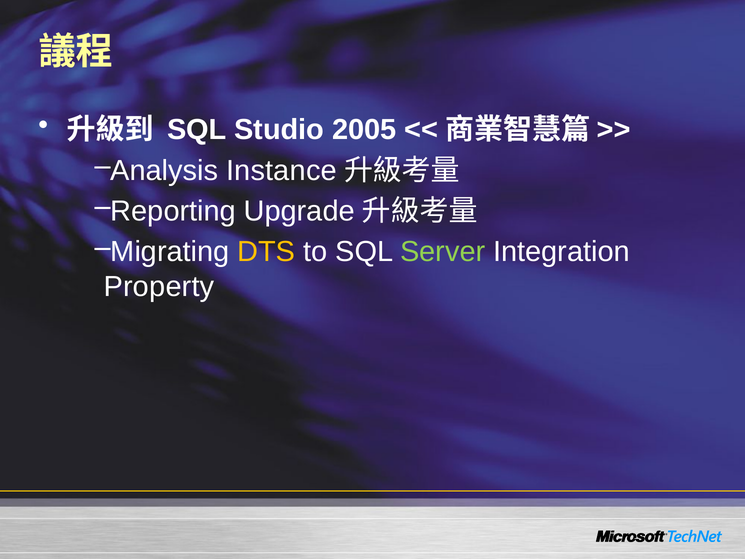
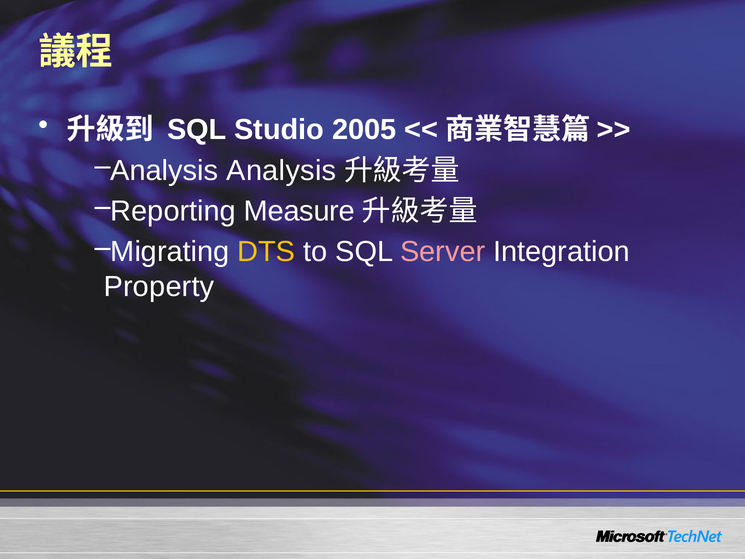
Analysis Instance: Instance -> Analysis (281, 170)
Upgrade: Upgrade -> Measure (299, 211)
Server colour: light green -> pink (443, 252)
